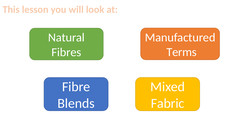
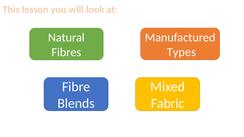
Terms: Terms -> Types (181, 52)
